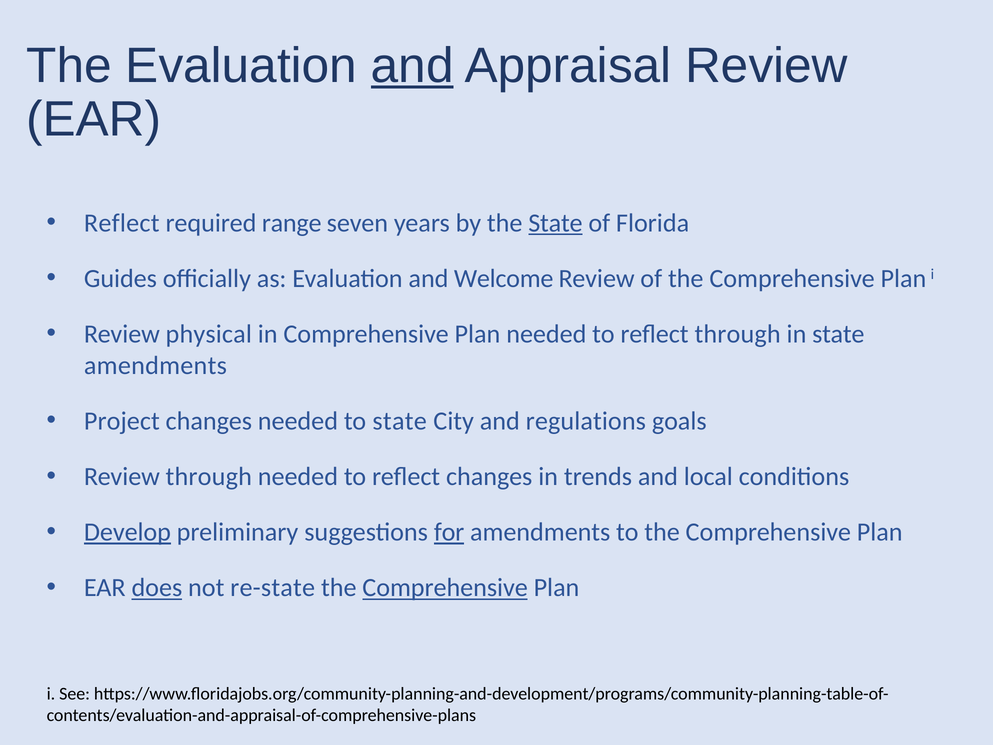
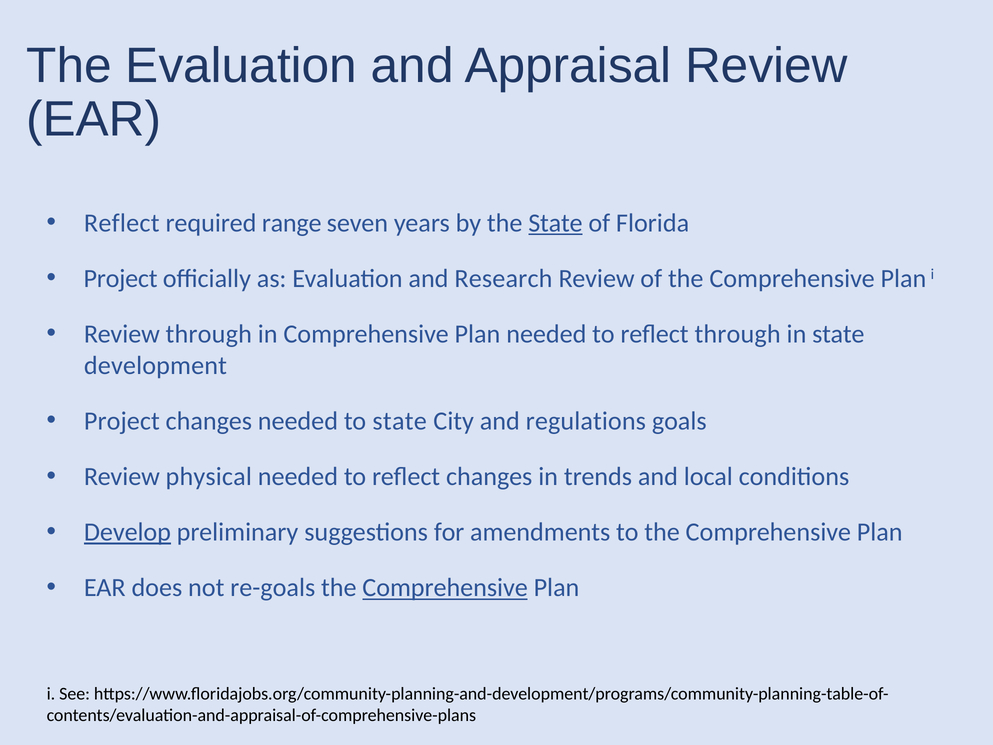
and underline: present -> none (412, 66)
Guides: Guides -> Project (121, 278)
Welcome: Welcome -> Research (503, 278)
Review physical: physical -> through (209, 334)
amendments: amendments -> development (155, 365)
Review through: through -> physical (209, 477)
for underline: present -> none (449, 532)
does underline: present -> none (157, 588)
re-state: re-state -> re-goals (273, 588)
